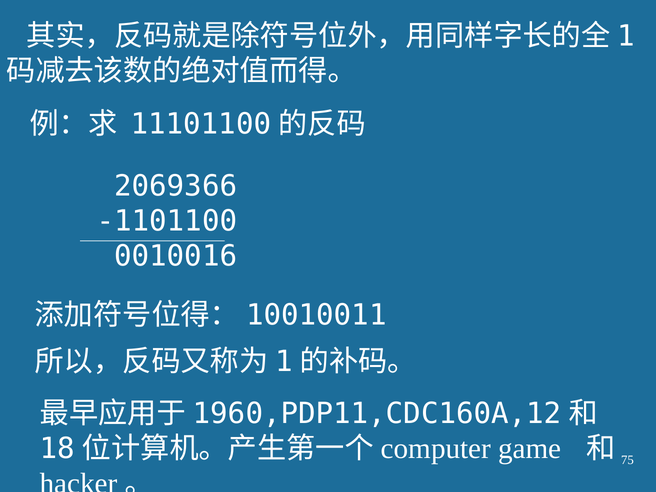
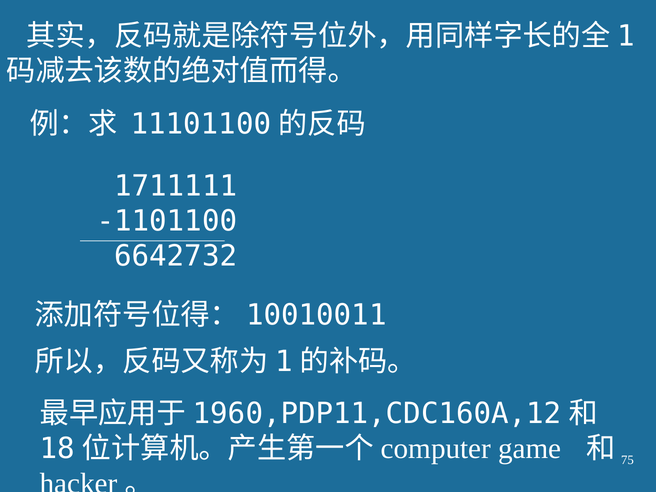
2069366: 2069366 -> 1711111 (176, 186)
0010016: 0010016 -> 6642732 (176, 256)
